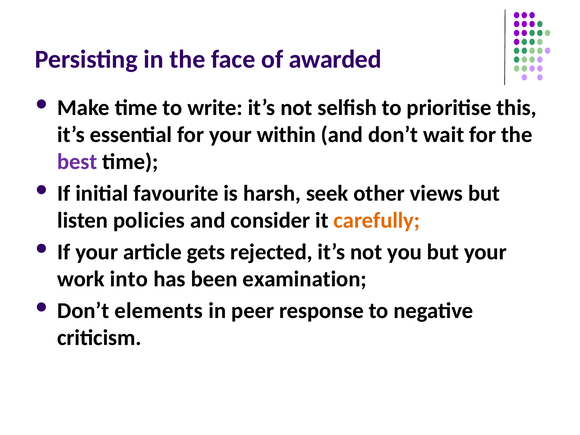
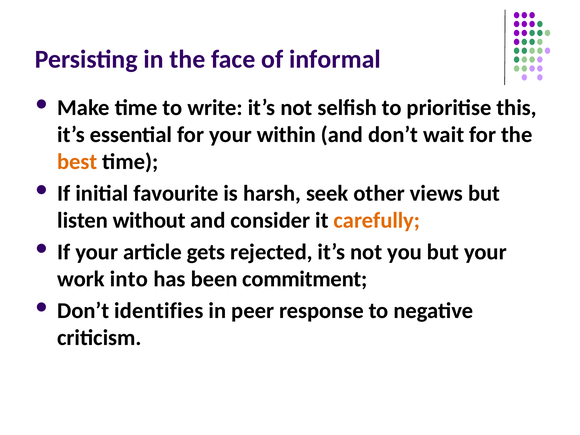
awarded: awarded -> informal (335, 59)
best colour: purple -> orange (77, 162)
policies: policies -> without (149, 220)
examination: examination -> commitment (305, 279)
elements: elements -> identifies (159, 311)
